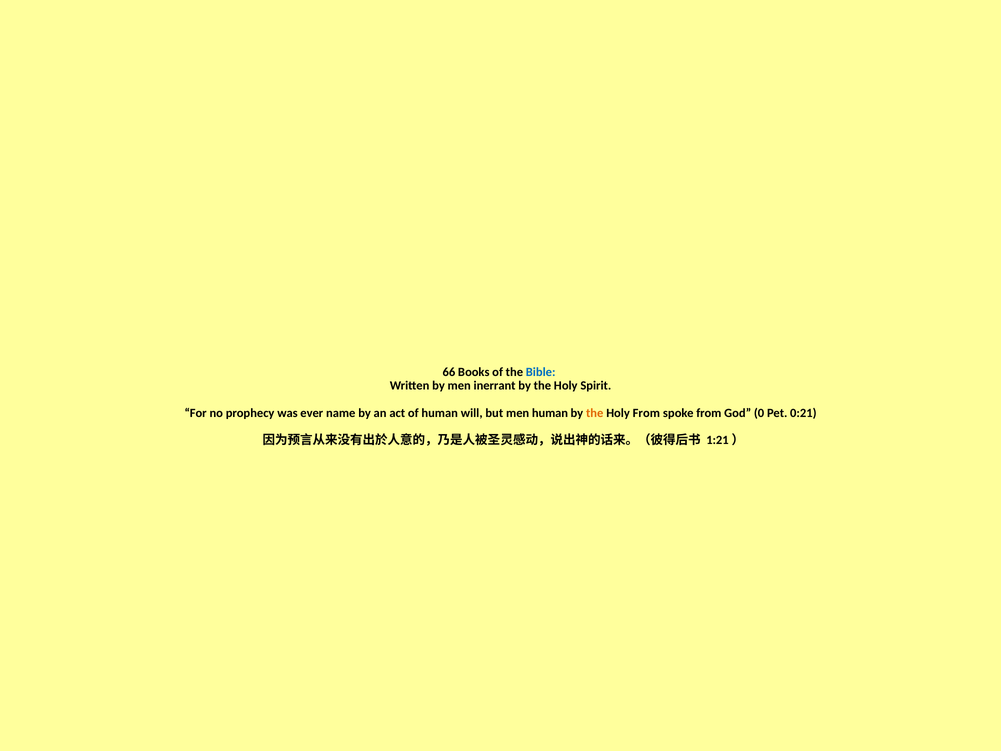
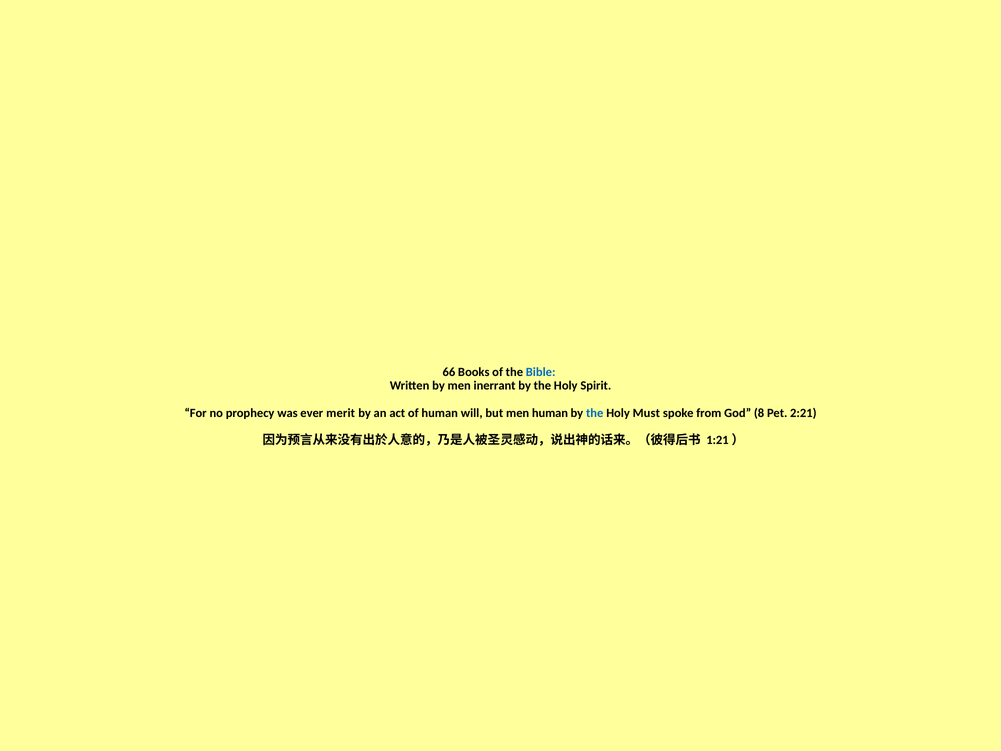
name: name -> merit (341, 413)
the colour: orange -> blue (595, 413)
Holy From: From -> Must (646, 413)
0: 0 -> 8 (759, 413)
0:21: 0:21 -> 2:21 (803, 413)
